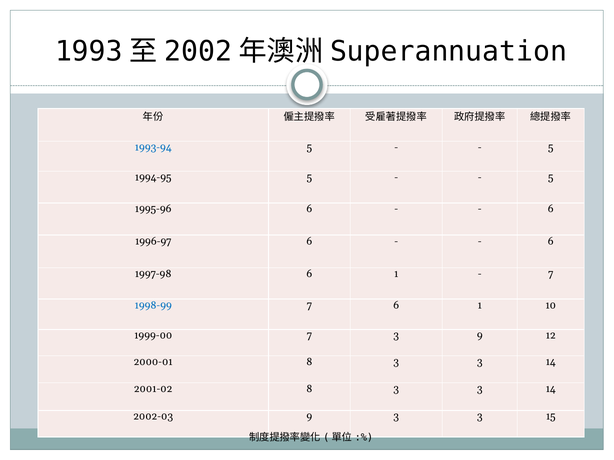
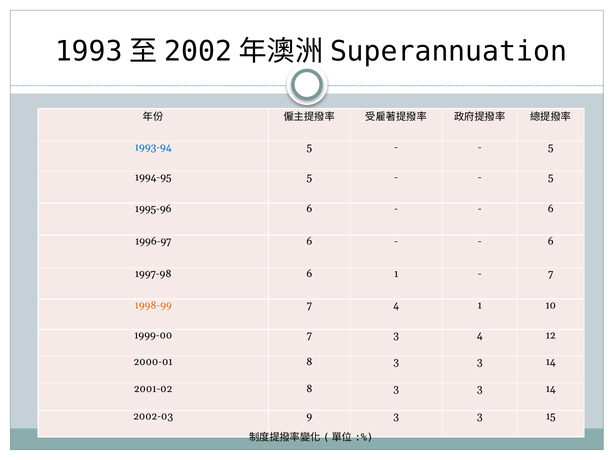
1998-99 colour: blue -> orange (153, 305)
7 6: 6 -> 4 (396, 305)
3 9: 9 -> 4 (480, 336)
